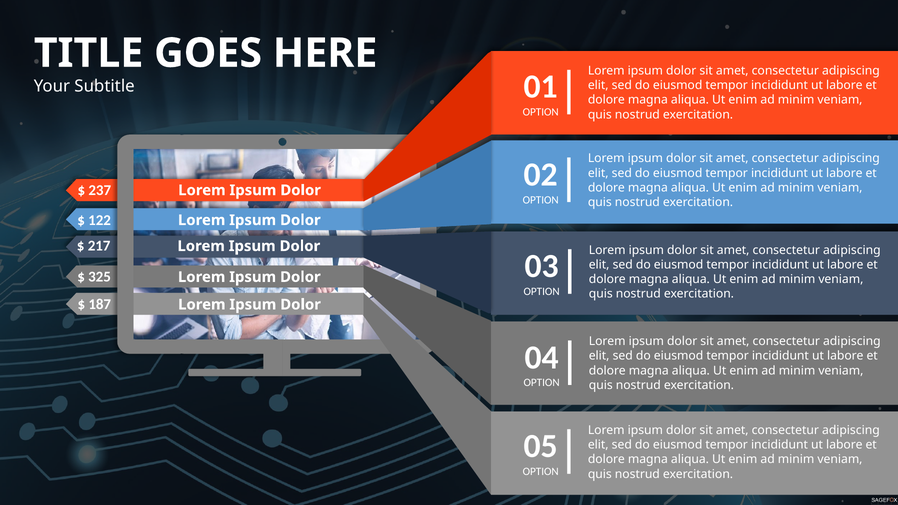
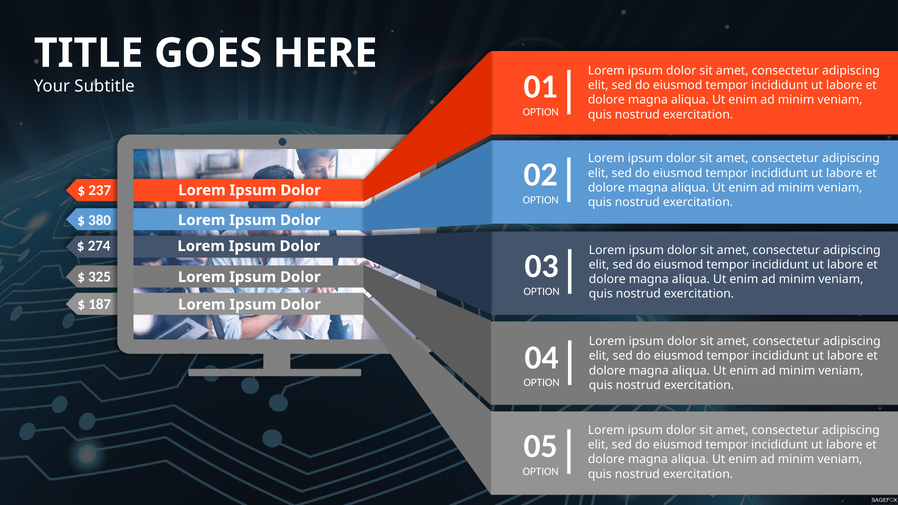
122: 122 -> 380 (100, 220)
217: 217 -> 274 (99, 246)
